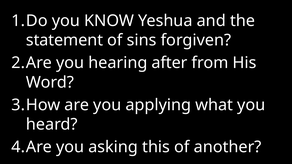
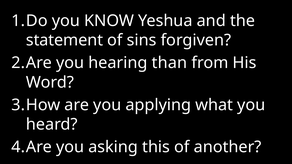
after: after -> than (169, 63)
